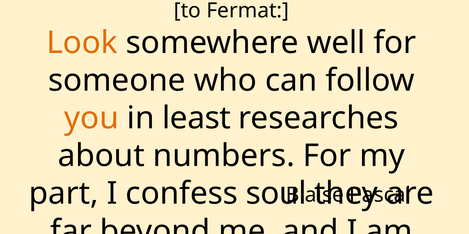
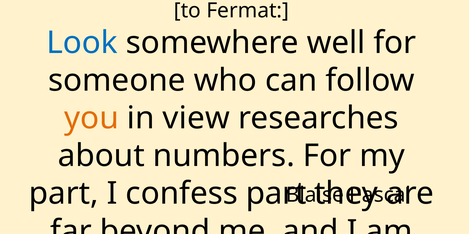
Look colour: orange -> blue (82, 43)
least: least -> view (196, 118)
confess soul: soul -> part (276, 194)
